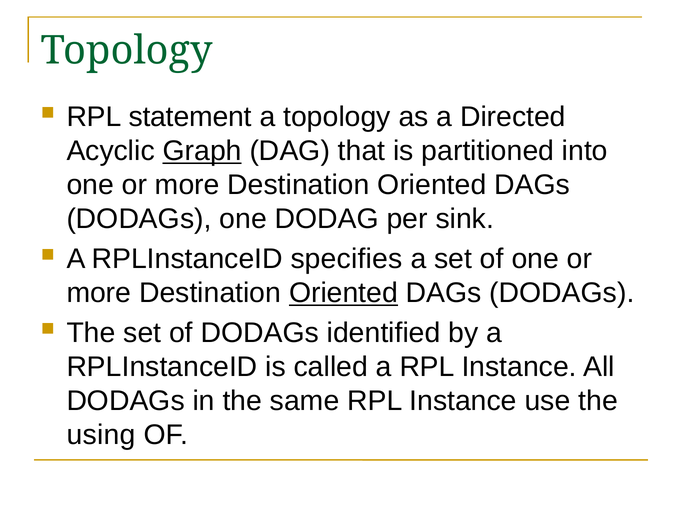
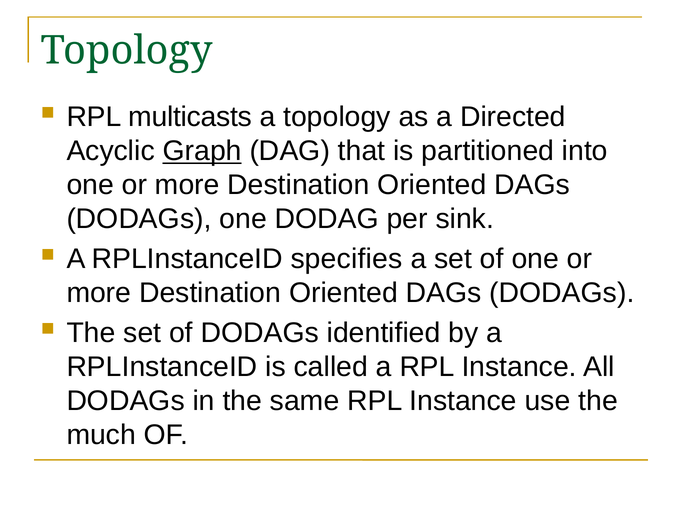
statement: statement -> multicasts (190, 117)
Oriented underline: present -> none (343, 293)
using: using -> much (101, 435)
